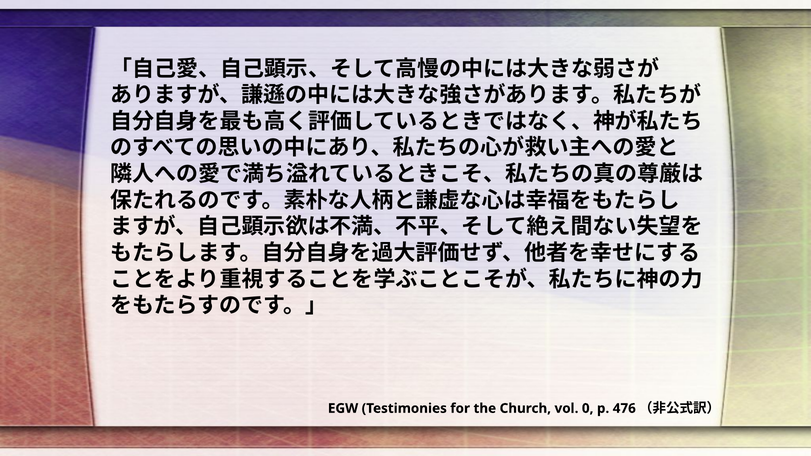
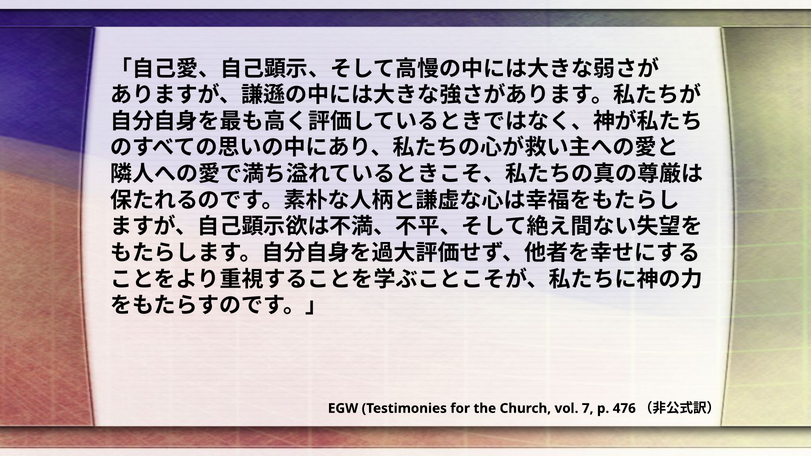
0: 0 -> 7 (588, 409)
